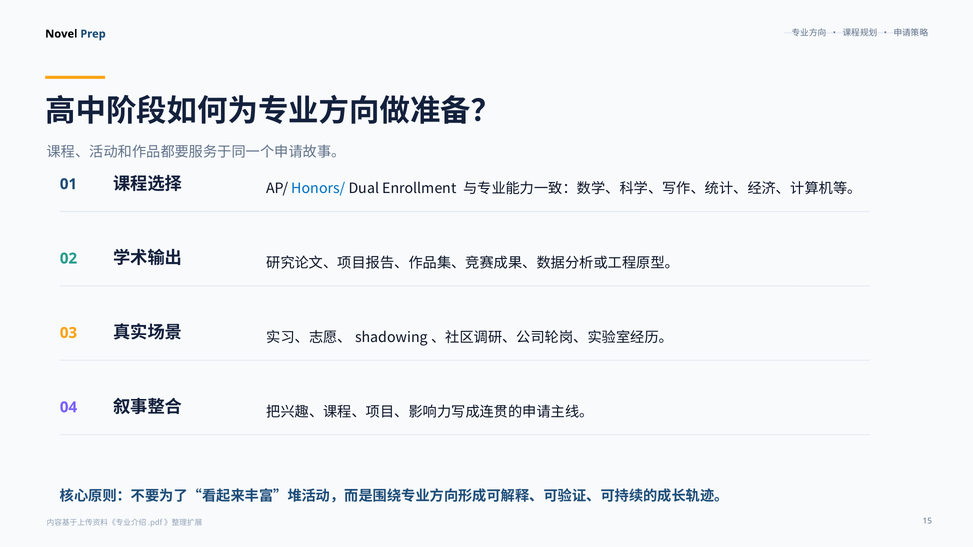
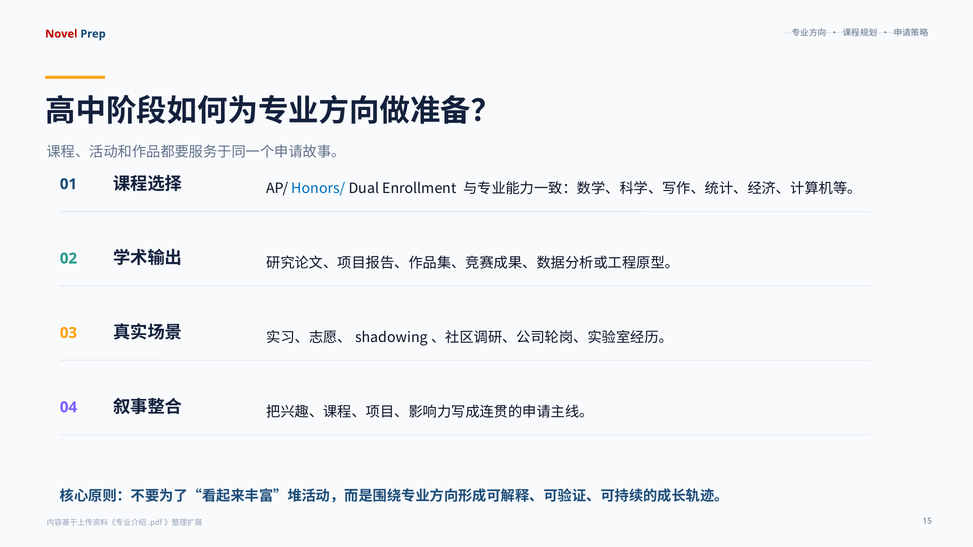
Novel colour: black -> red (61, 34)
